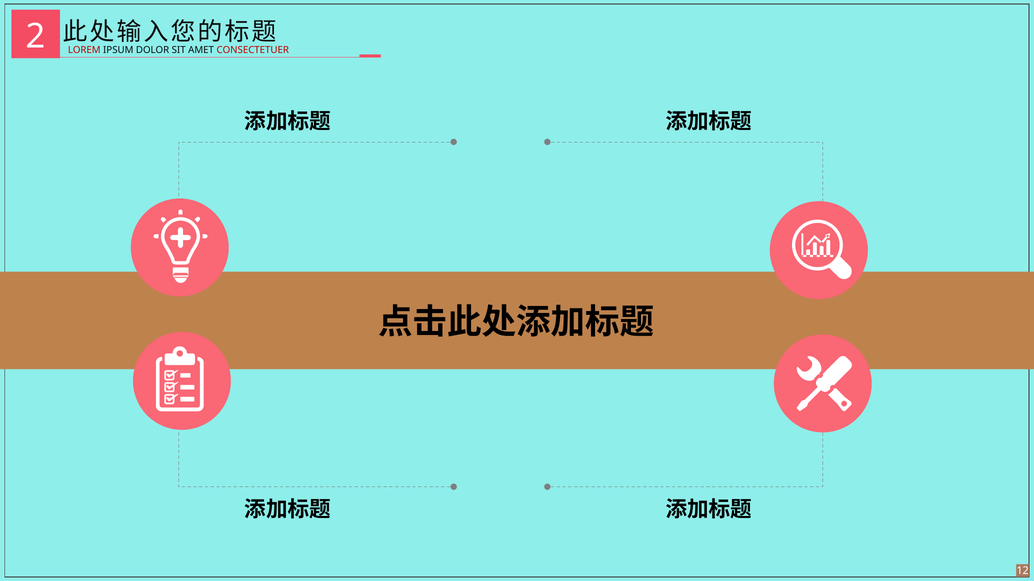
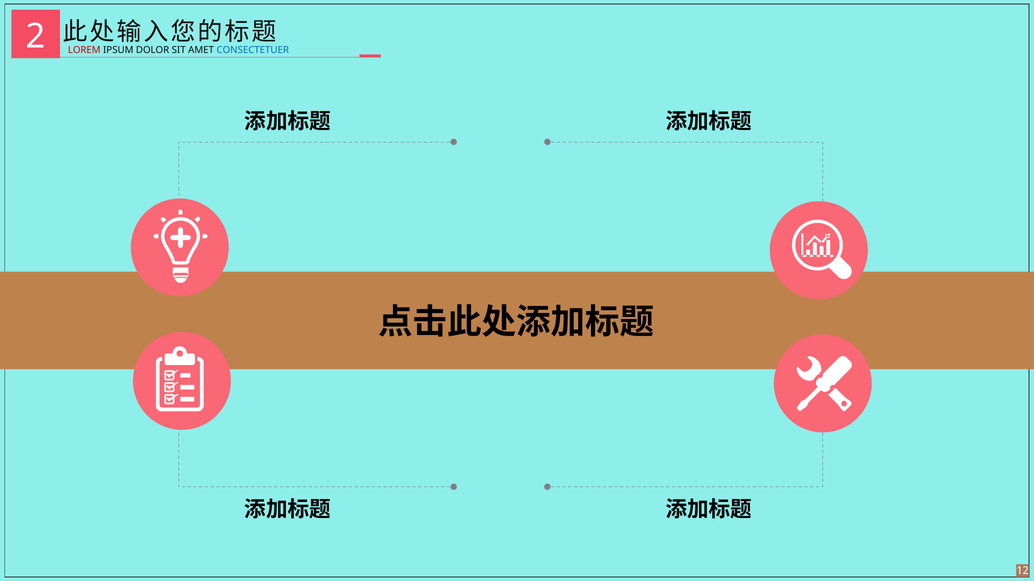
CONSECTETUER colour: red -> blue (253, 50)
